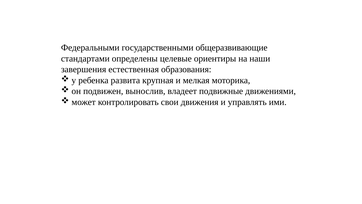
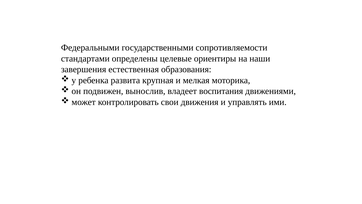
общеразвивающие: общеразвивающие -> сопротивляемости (232, 48)
подвижные: подвижные -> воспитания (221, 91)
